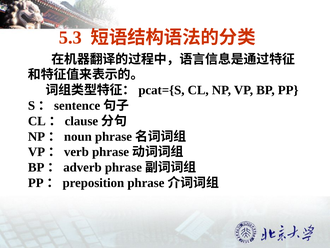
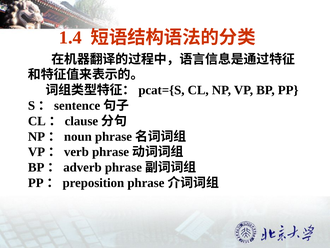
5.3: 5.3 -> 1.4 (70, 37)
